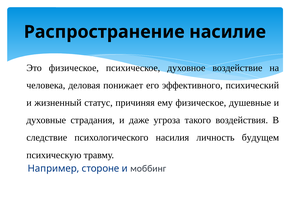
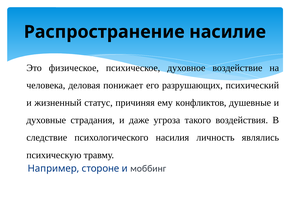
эффективного: эффективного -> разрушающих (192, 85)
ему физическое: физическое -> конфликтов (201, 102)
будущем: будущем -> являлись (260, 137)
